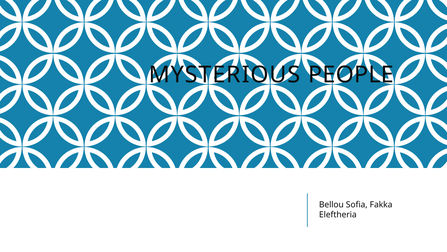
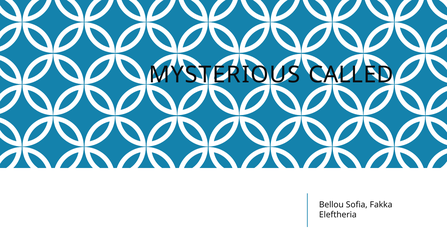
PEOPLE: PEOPLE -> CALLED (351, 74)
